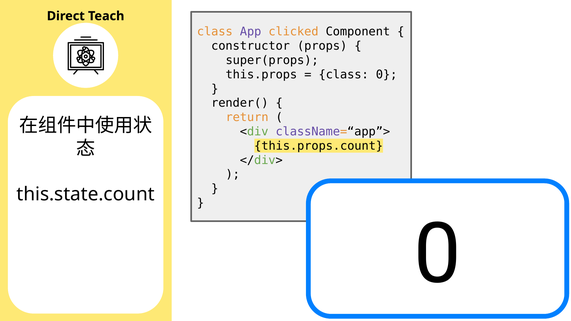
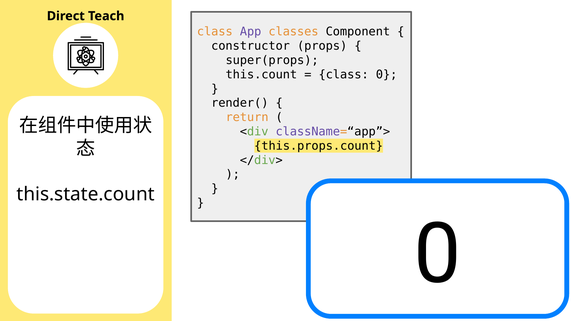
clicked: clicked -> classes (293, 32)
this.props: this.props -> this.count (261, 75)
